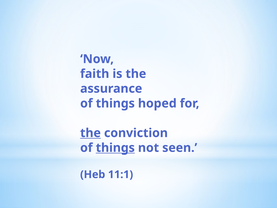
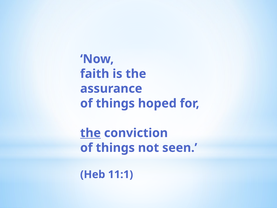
things underline: present -> none (115, 148)
